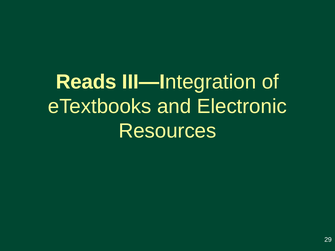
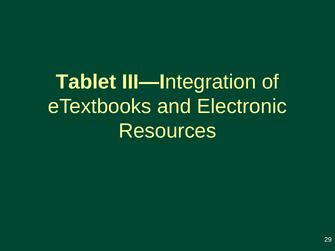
Reads: Reads -> Tablet (86, 82)
